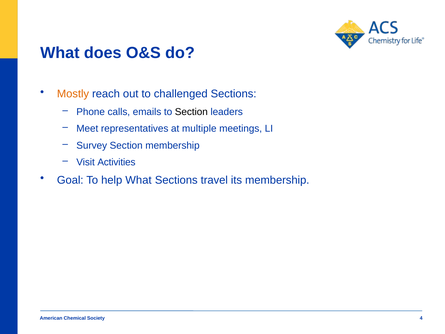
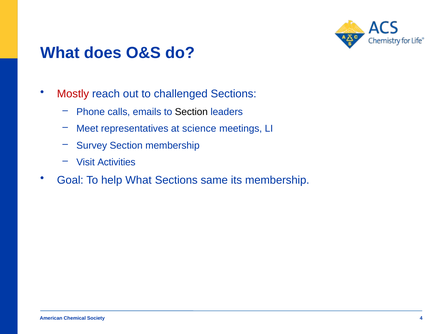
Mostly colour: orange -> red (73, 94)
multiple: multiple -> science (199, 129)
travel: travel -> same (214, 180)
